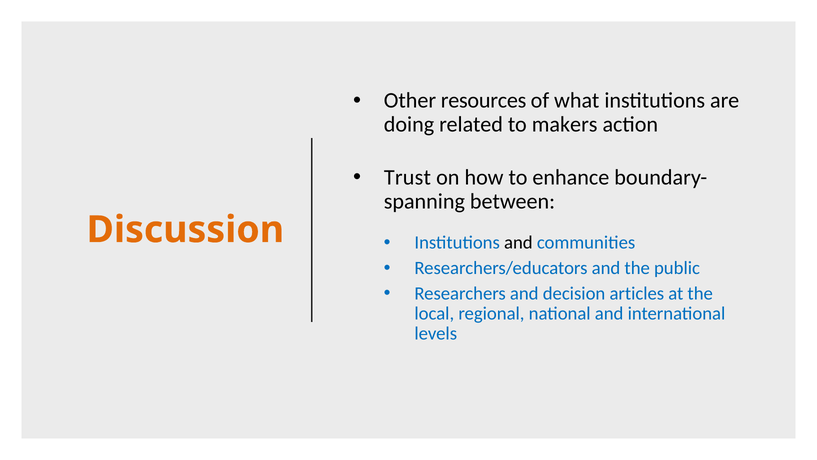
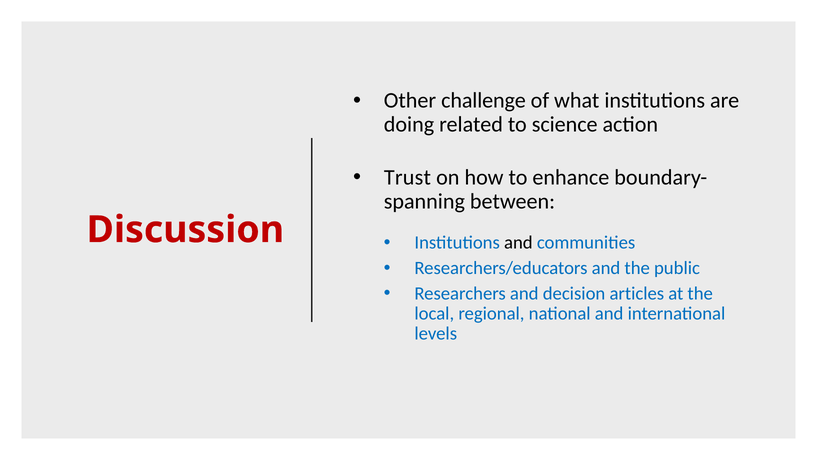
resources: resources -> challenge (484, 101)
makers: makers -> science (565, 124)
Discussion colour: orange -> red (185, 230)
